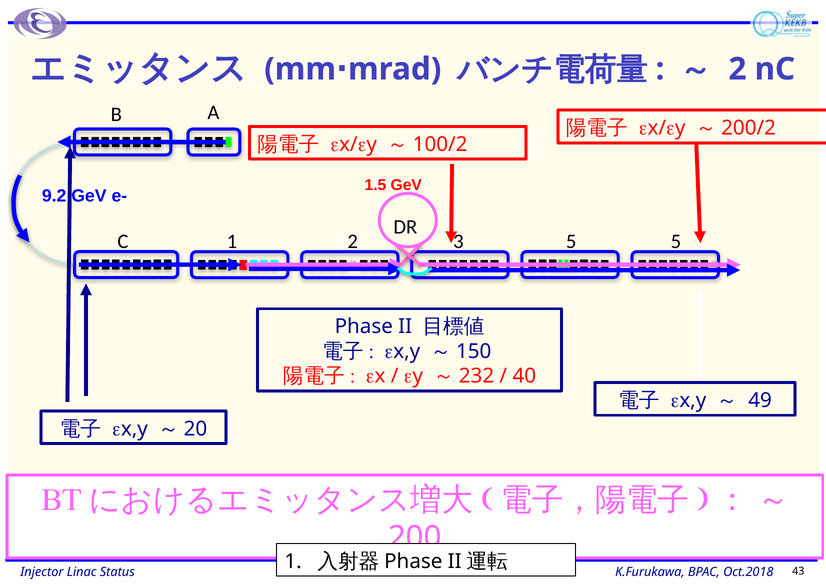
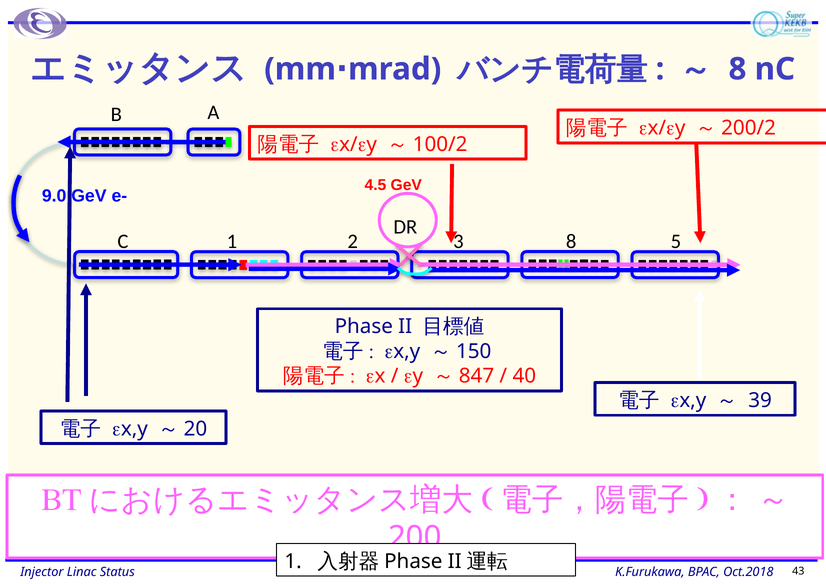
2: 2 -> 8 (737, 69)
1.5: 1.5 -> 4.5 (375, 185)
9.2: 9.2 -> 9.0 (54, 196)
5: 5 -> 8 (571, 241)
232: 232 -> 847 (477, 376)
49: 49 -> 39 (760, 401)
